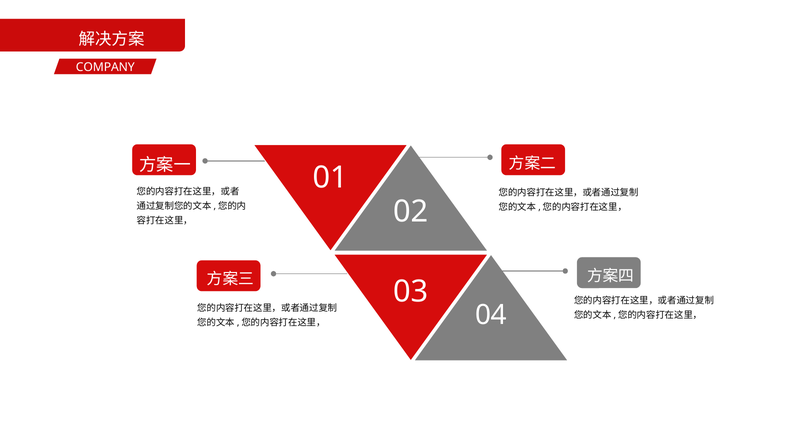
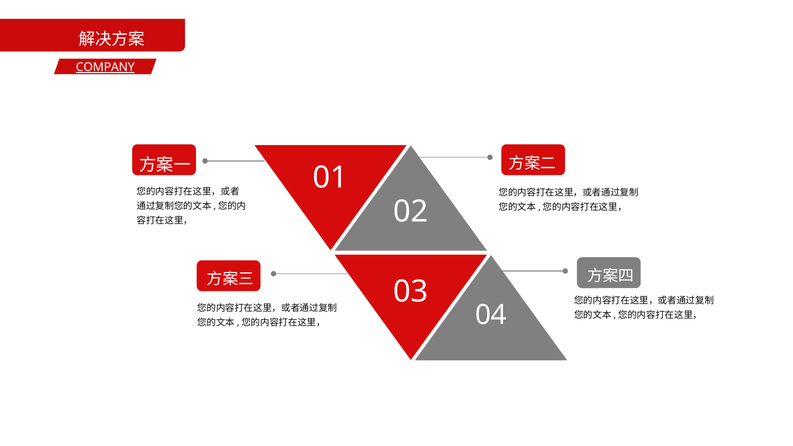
COMPANY underline: none -> present (105, 67)
